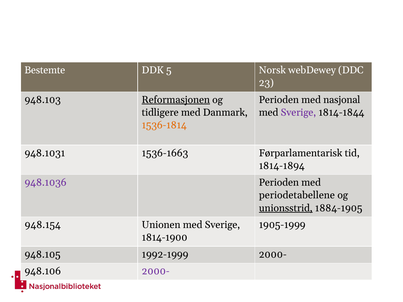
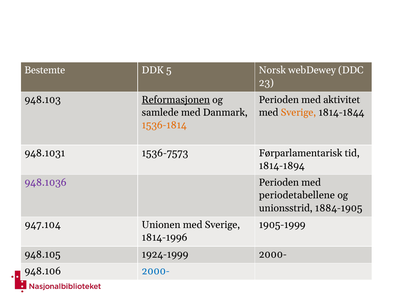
nasjonal: nasjonal -> aktivitet (342, 100)
tidligere: tidligere -> samlede (160, 113)
Sverige colour: purple -> orange (298, 113)
1536-1663: 1536-1663 -> 1536-7573 (165, 153)
unionsstrid underline: present -> none (286, 208)
948.154: 948.154 -> 947.104 (43, 225)
1814-1900: 1814-1900 -> 1814-1996 (165, 238)
1992-1999: 1992-1999 -> 1924-1999 (165, 255)
2000- colour: purple -> blue (156, 271)
